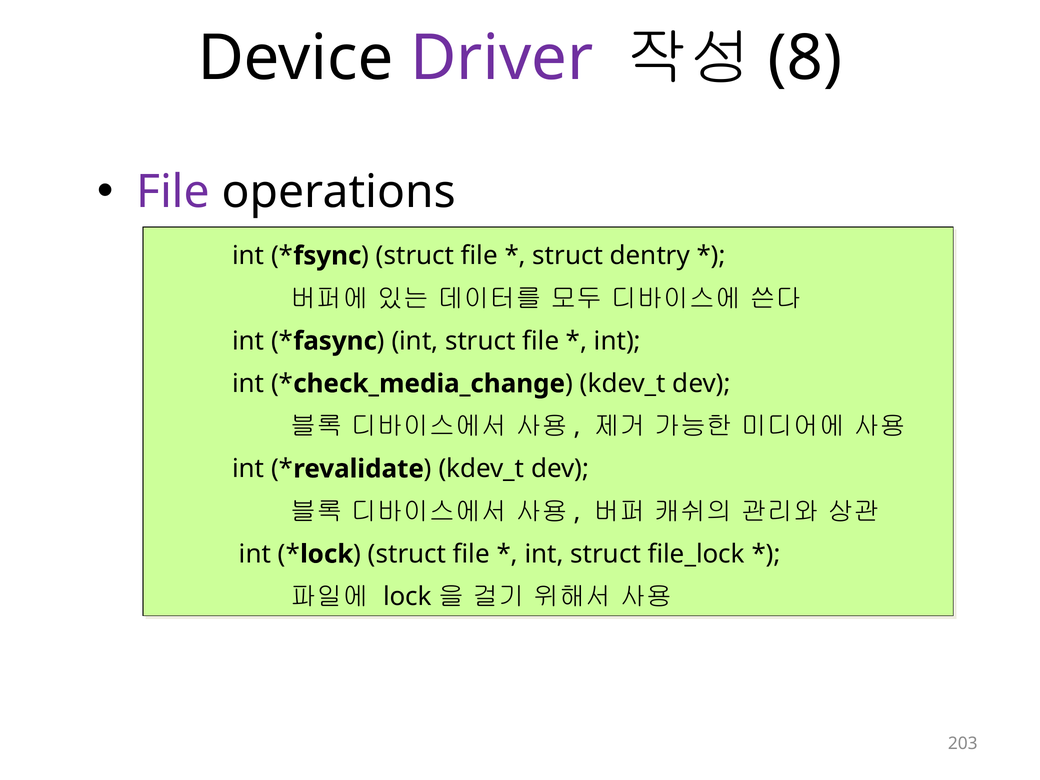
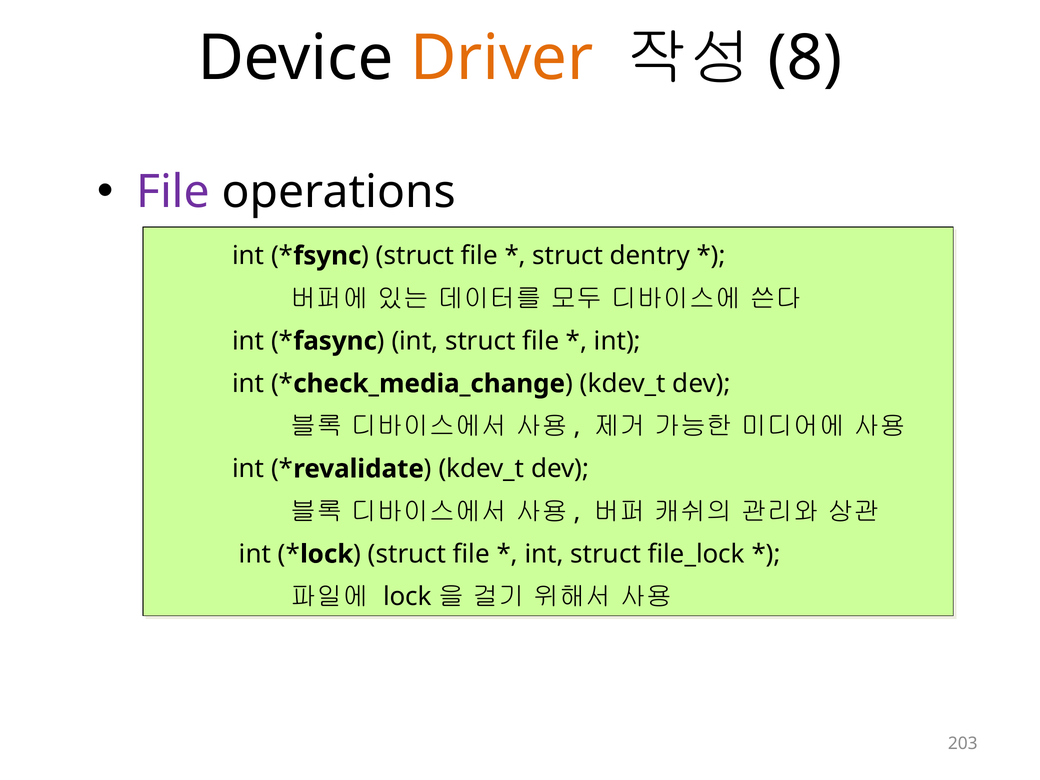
Driver colour: purple -> orange (502, 58)
